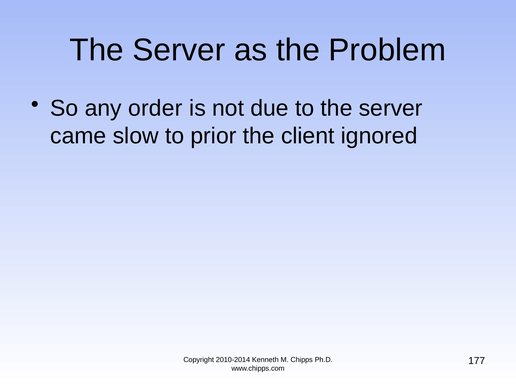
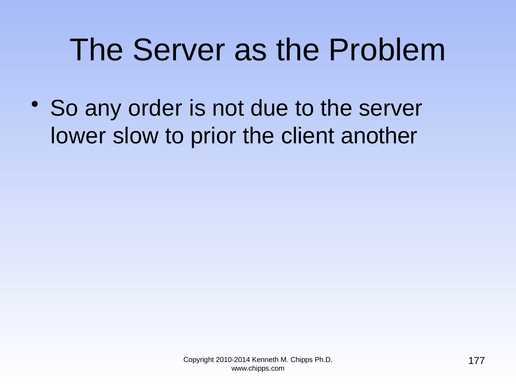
came: came -> lower (78, 136)
ignored: ignored -> another (379, 136)
